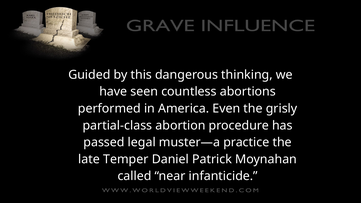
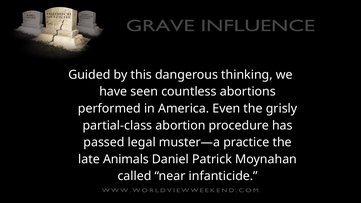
Temper: Temper -> Animals (126, 159)
